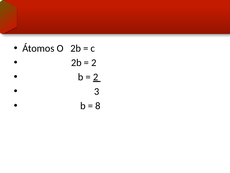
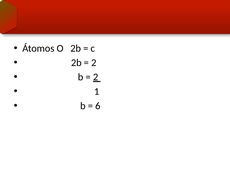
3: 3 -> 1 (97, 91)
8: 8 -> 6 (98, 106)
